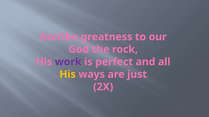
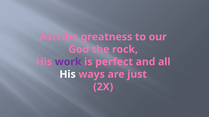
His colour: yellow -> white (68, 75)
